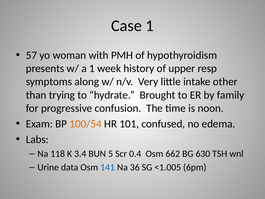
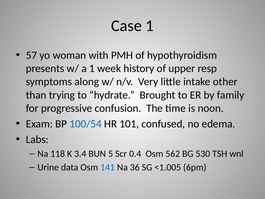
100/54 colour: orange -> blue (86, 124)
662: 662 -> 562 (173, 154)
630: 630 -> 530 (203, 154)
